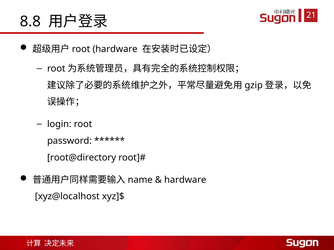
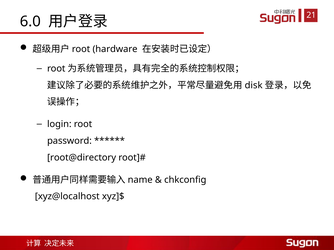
8.8: 8.8 -> 6.0 (30, 22)
gzip: gzip -> disk (254, 85)
hardware: hardware -> chkconfig (185, 180)
